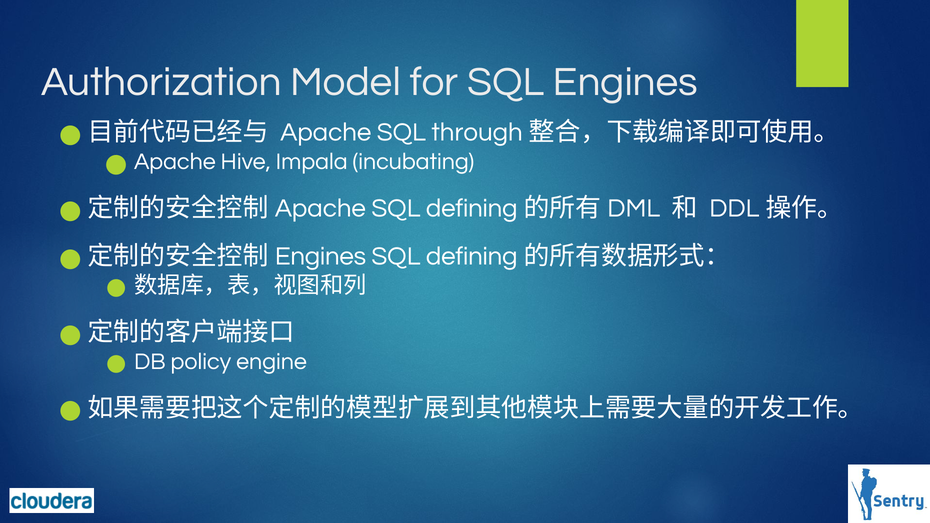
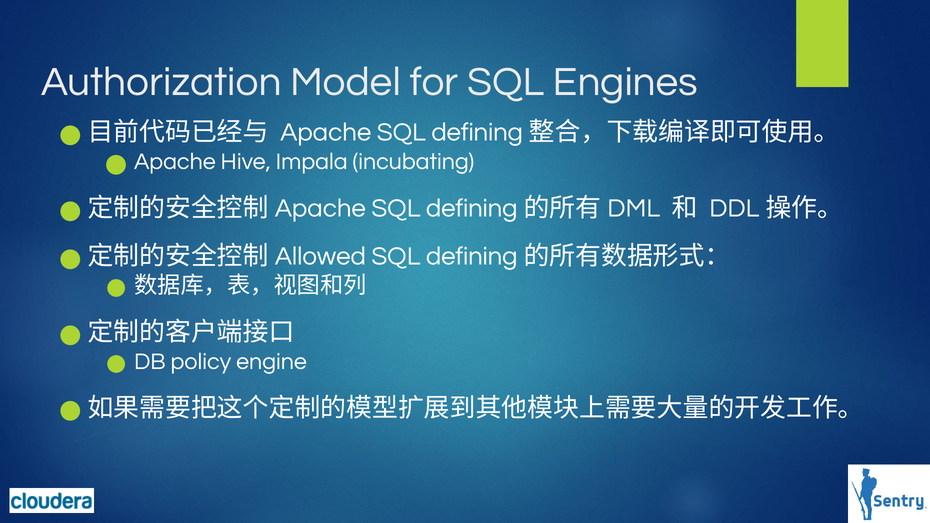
through: through -> defining (477, 132)
Engines: Engines -> Allowed (320, 256)
